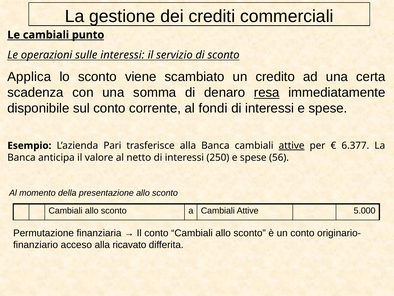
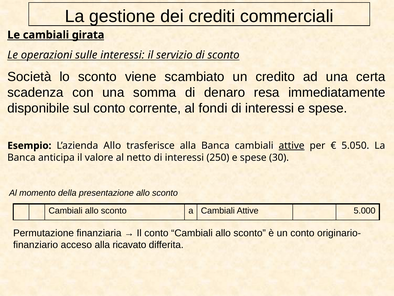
punto: punto -> girata (88, 35)
Applica: Applica -> Società (29, 77)
resa underline: present -> none (267, 92)
L’azienda Pari: Pari -> Allo (112, 145)
6.377: 6.377 -> 5.050 (355, 145)
56: 56 -> 30 (279, 157)
